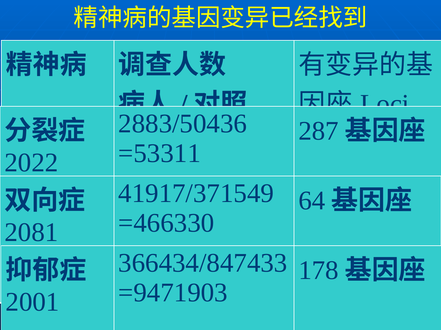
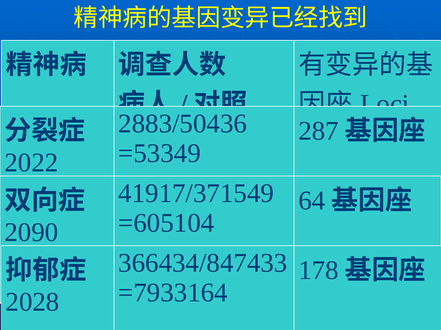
=53311: =53311 -> =53349 (160, 154)
=466330: =466330 -> =605104 (166, 224)
2081: 2081 -> 2090 (31, 233)
=9471903: =9471903 -> =7933164 (173, 293)
2001: 2001 -> 2028 (32, 303)
